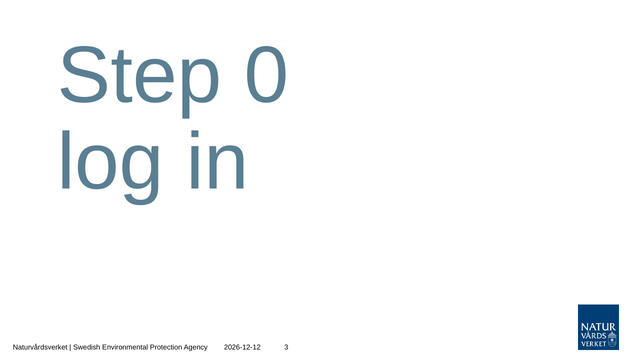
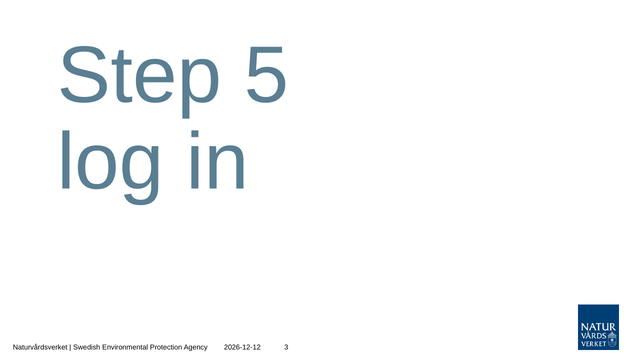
0: 0 -> 5 (267, 76)
